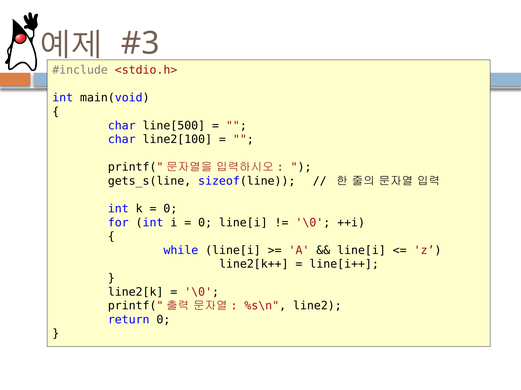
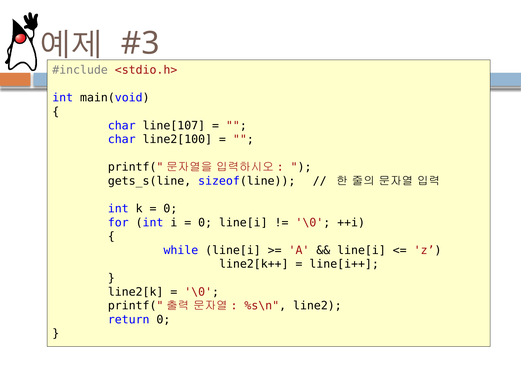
line[500: line[500 -> line[107 (174, 126)
